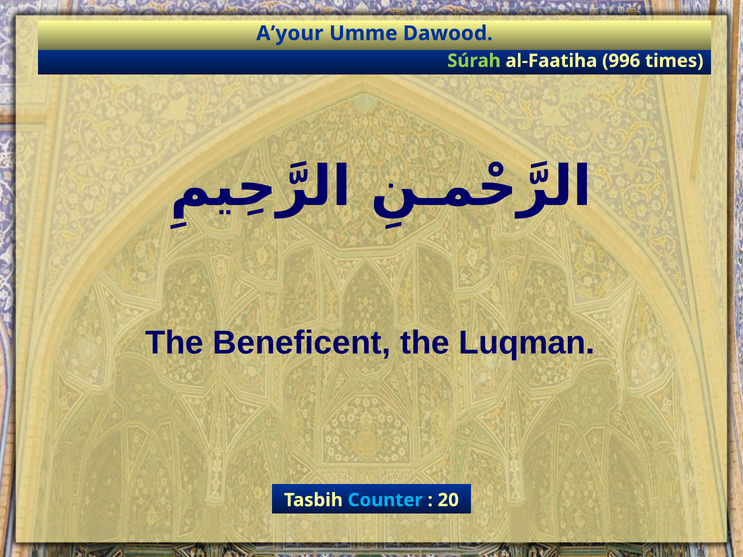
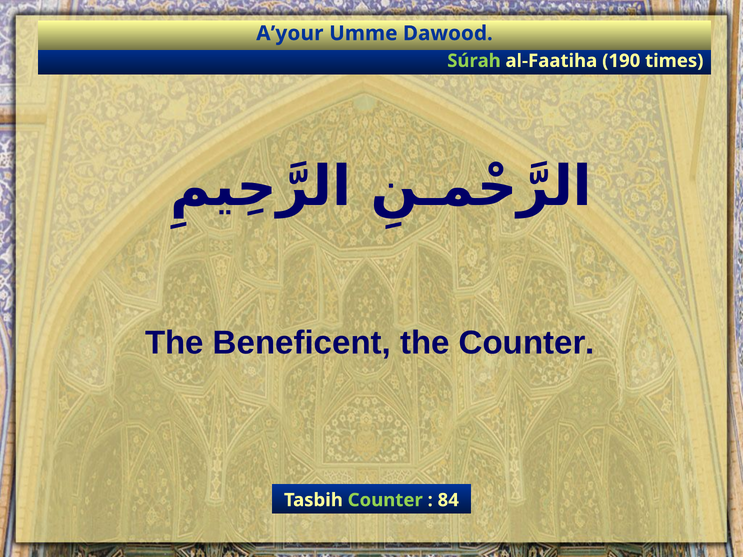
996: 996 -> 190 (621, 61)
the Luqman: Luqman -> Counter (527, 343)
Counter colour: light blue -> light green (385, 500)
20: 20 -> 84 (448, 500)
